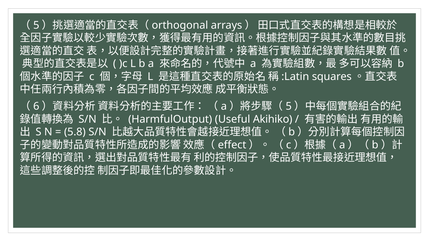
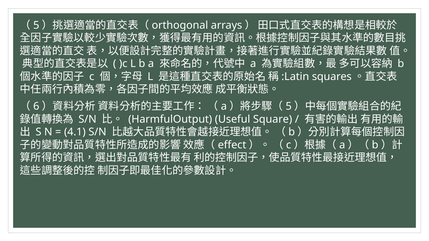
Akihiko: Akihiko -> Square (273, 119)
5.8: 5.8 -> 4.1 (75, 132)
